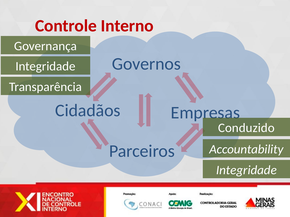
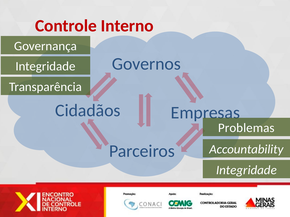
Conduzido: Conduzido -> Problemas (246, 128)
